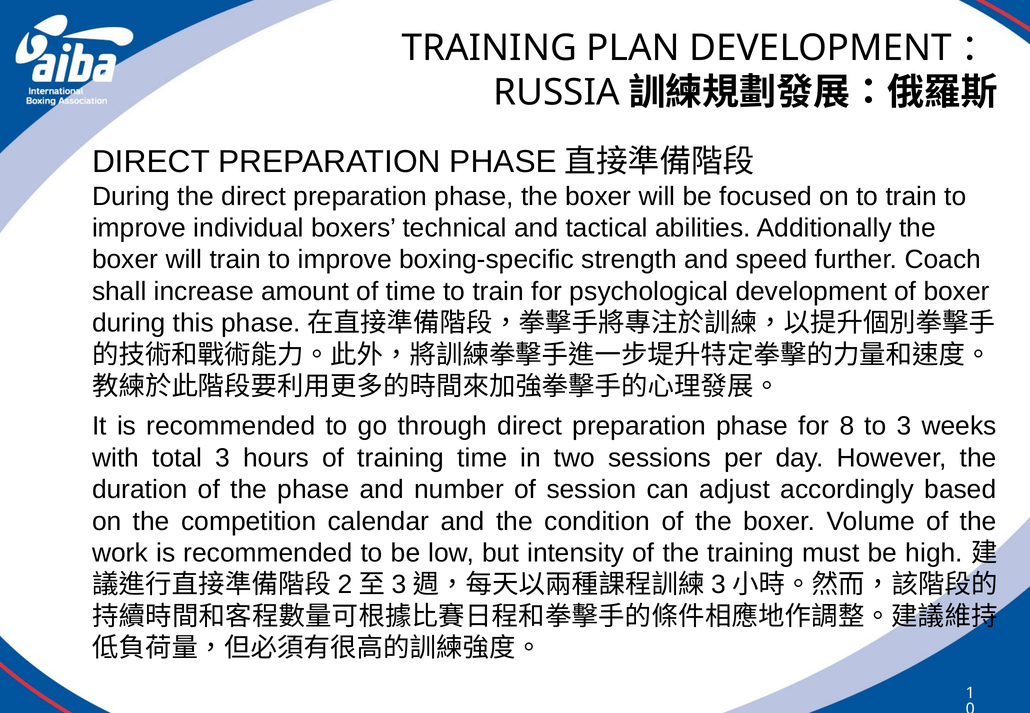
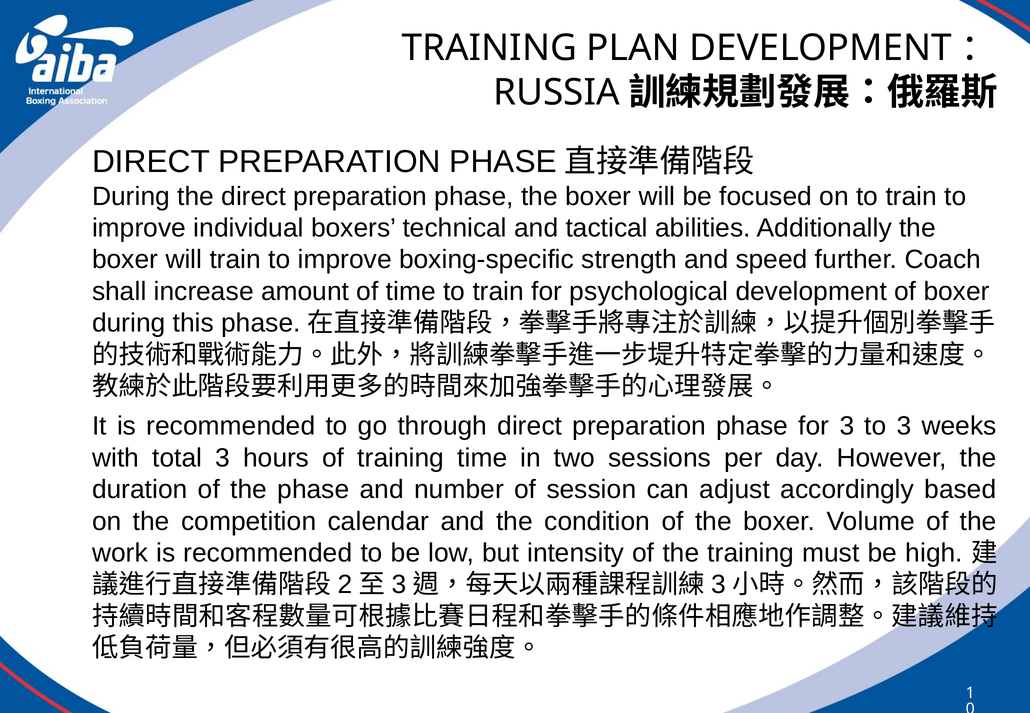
for 8: 8 -> 3 (847, 426)
